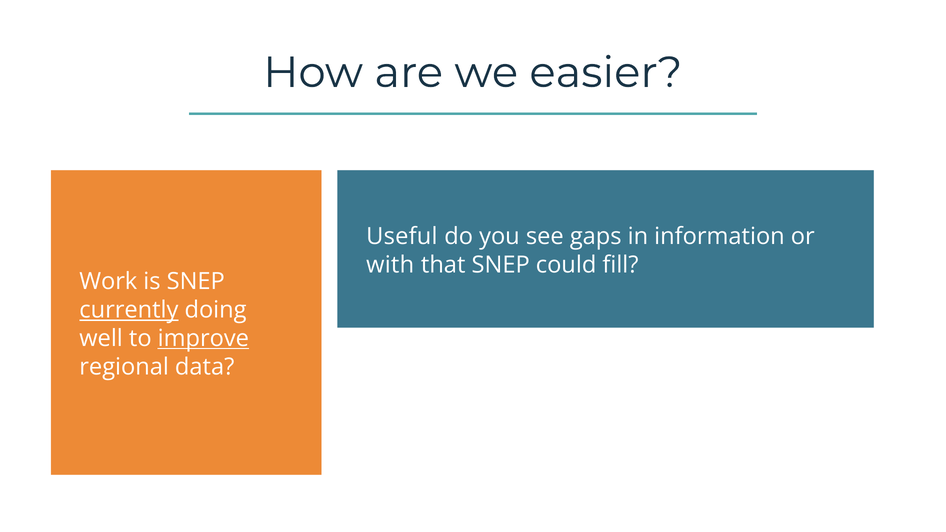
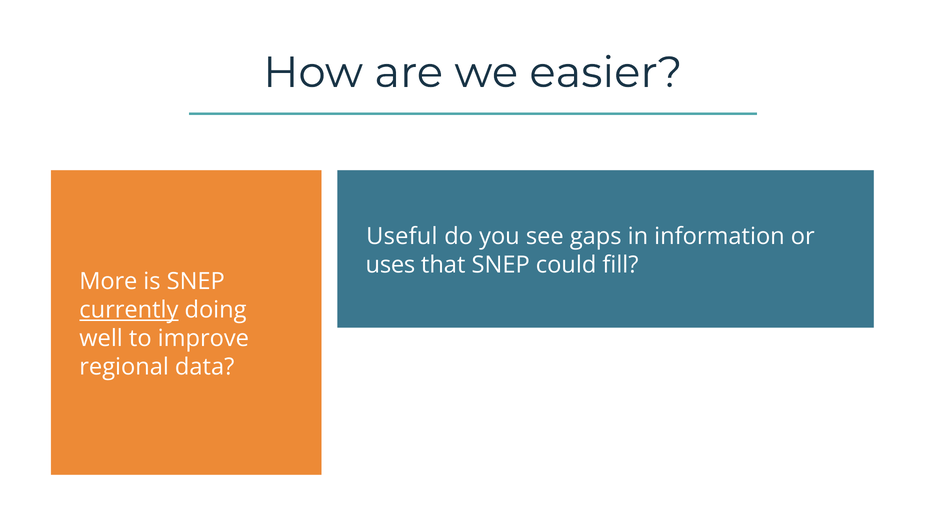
with: with -> uses (390, 265)
Work: Work -> More (108, 282)
improve underline: present -> none (203, 338)
